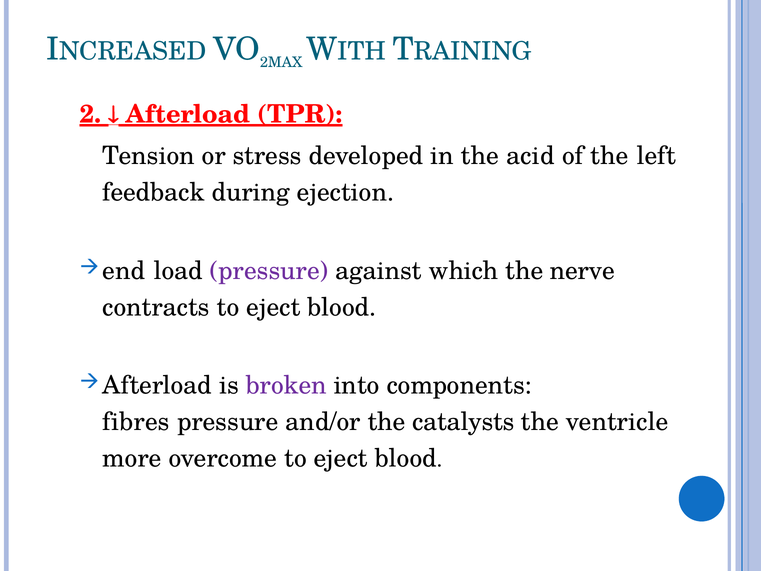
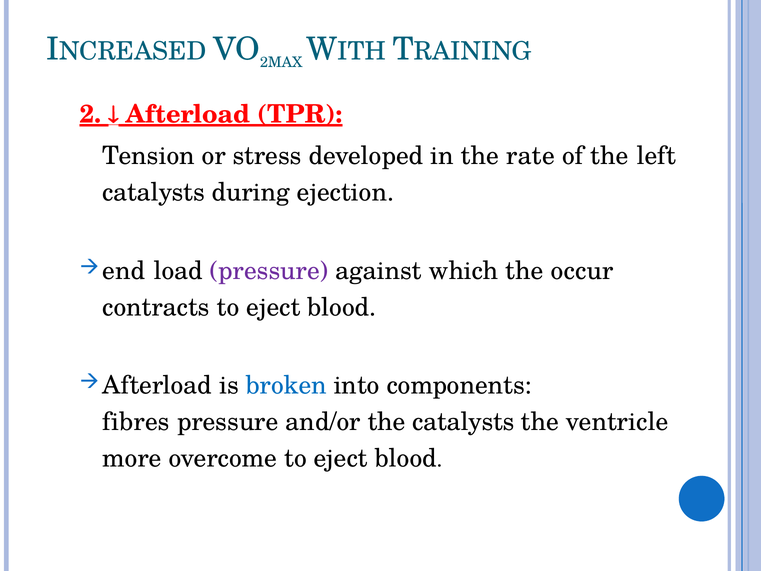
acid: acid -> rate (530, 156)
feedback: feedback -> catalysts (154, 192)
nerve: nerve -> occur (582, 271)
broken colour: purple -> blue (286, 385)
